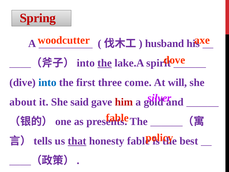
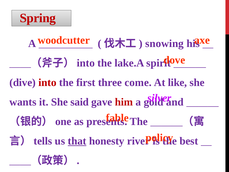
husband: husband -> snowing (164, 43)
the underline: present -> none (105, 63)
into colour: blue -> red (47, 82)
will: will -> like (177, 82)
about: about -> wants (23, 102)
honesty fable: fable -> river (138, 141)
